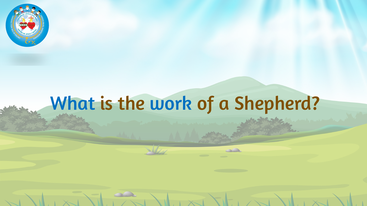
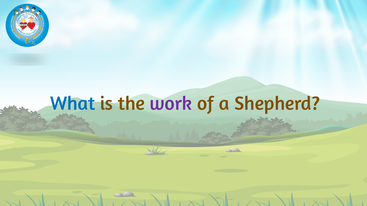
work colour: blue -> purple (171, 104)
